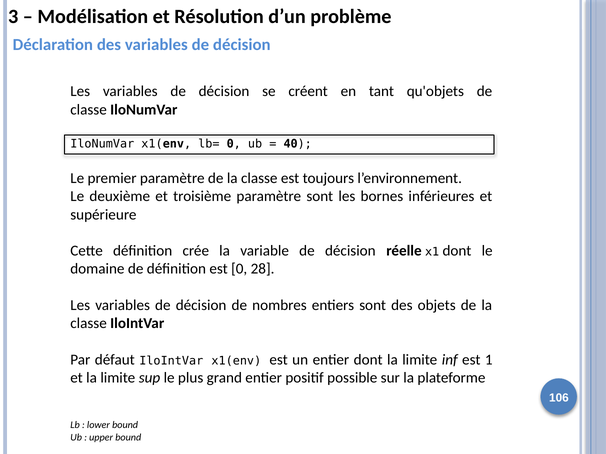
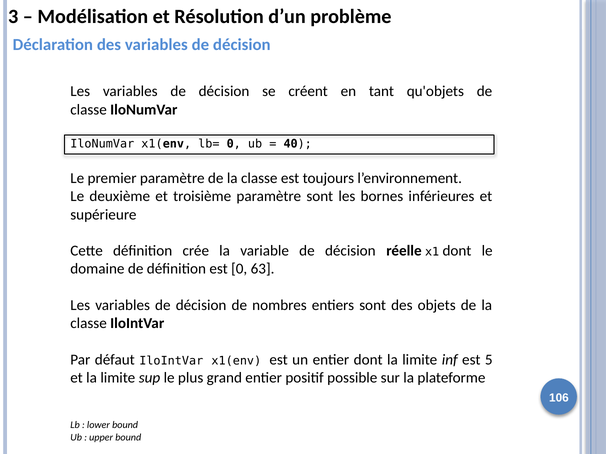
28: 28 -> 63 (263, 269)
1: 1 -> 5 (489, 360)
